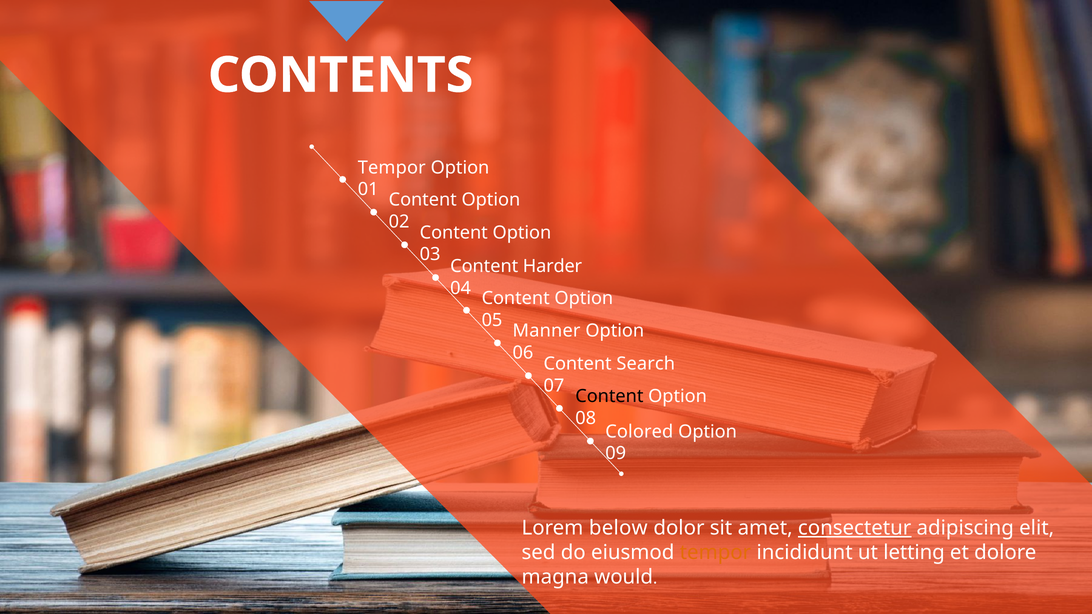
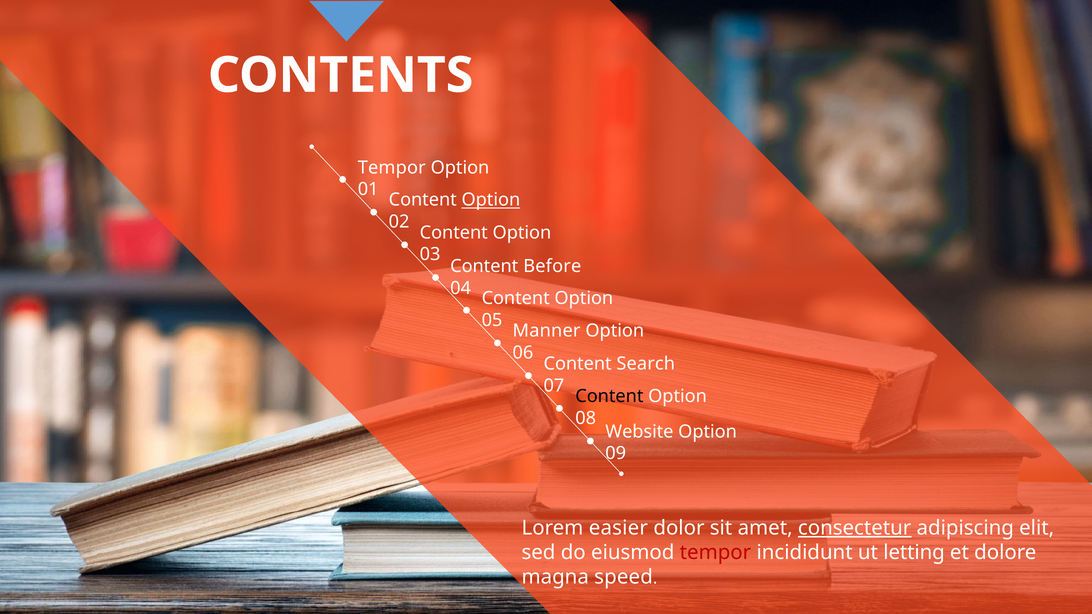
Option underline: none -> present (491, 200)
Harder: Harder -> Before (552, 266)
Colored: Colored -> Website (639, 432)
below: below -> easier (618, 528)
tempor colour: orange -> red (715, 553)
would: would -> speed (624, 577)
